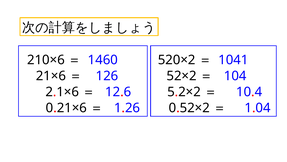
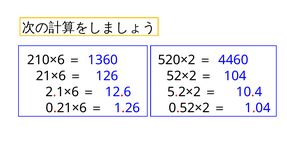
1460: 1460 -> 1360 (103, 60)
1041: 1041 -> 4460 (233, 60)
